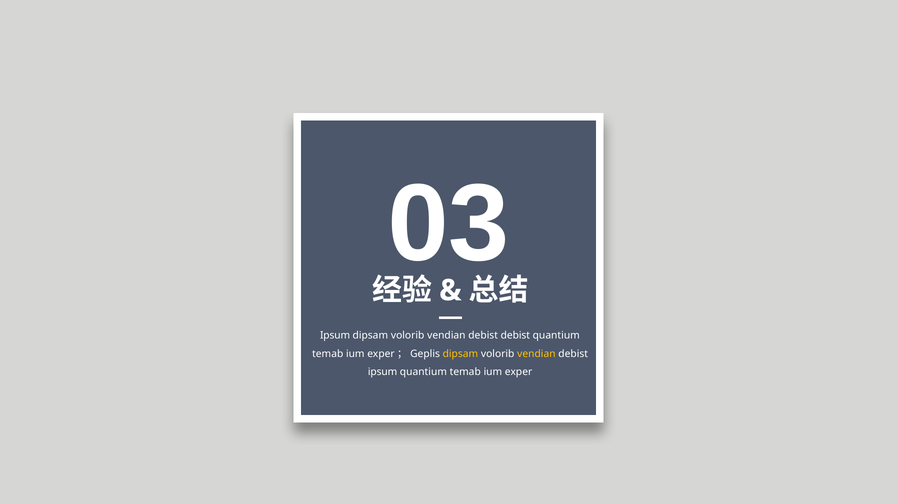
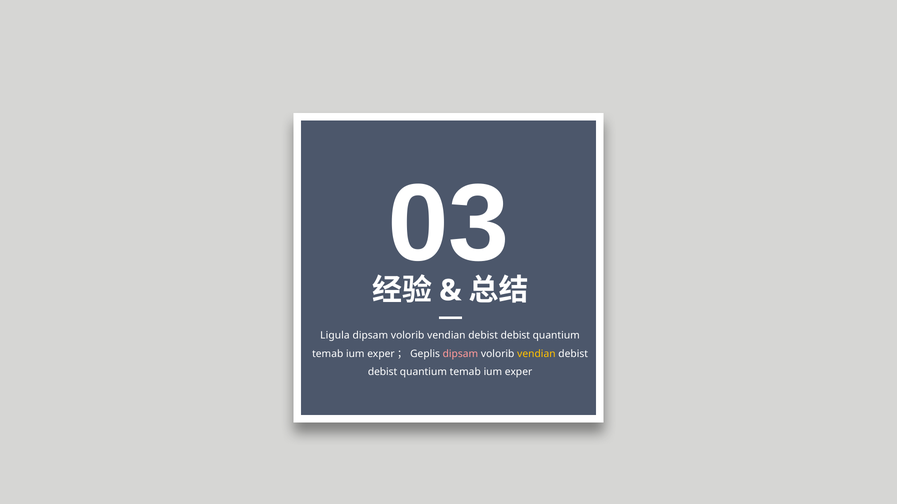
Ipsum: Ipsum -> Ligula (335, 336)
dipsam colour: yellow -> pink (460, 354)
ipsum: ipsum -> debist (383, 373)
